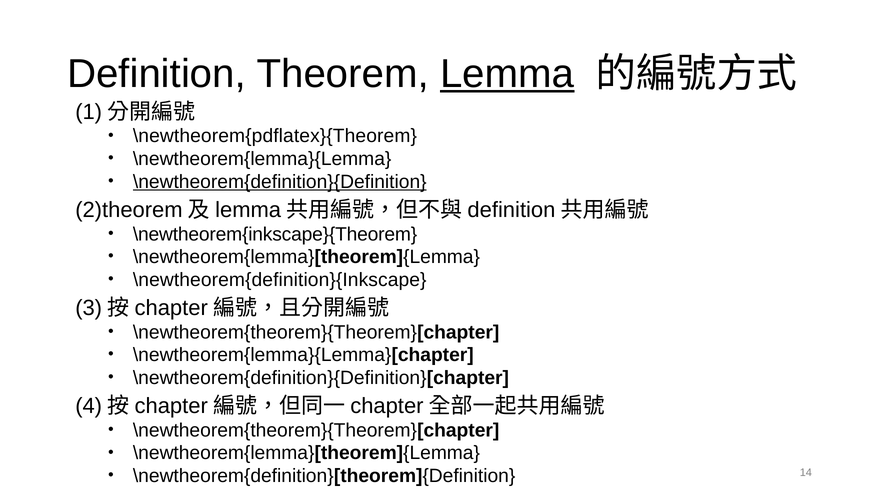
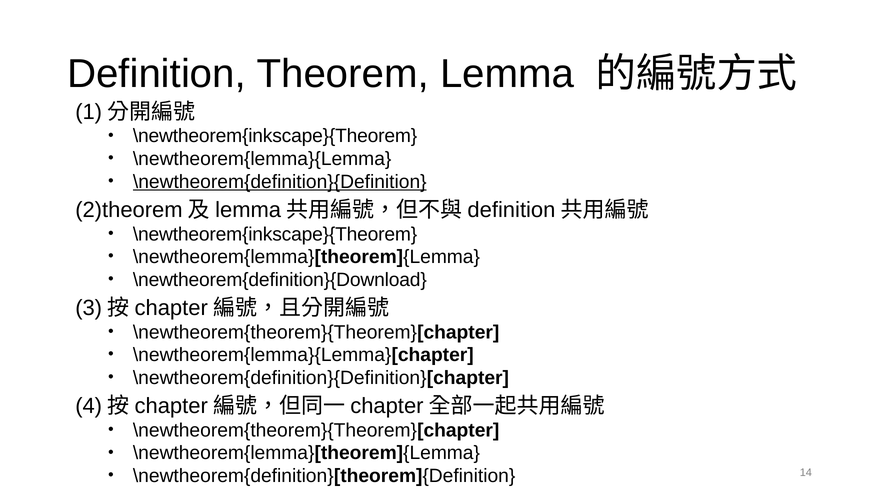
Lemma underline: present -> none (507, 74)
\newtheorem{pdflatex}{Theorem: \newtheorem{pdflatex}{Theorem -> \newtheorem{inkscape}{Theorem (275, 136)
\newtheorem{definition}{Inkscape: \newtheorem{definition}{Inkscape -> \newtheorem{definition}{Download (280, 279)
